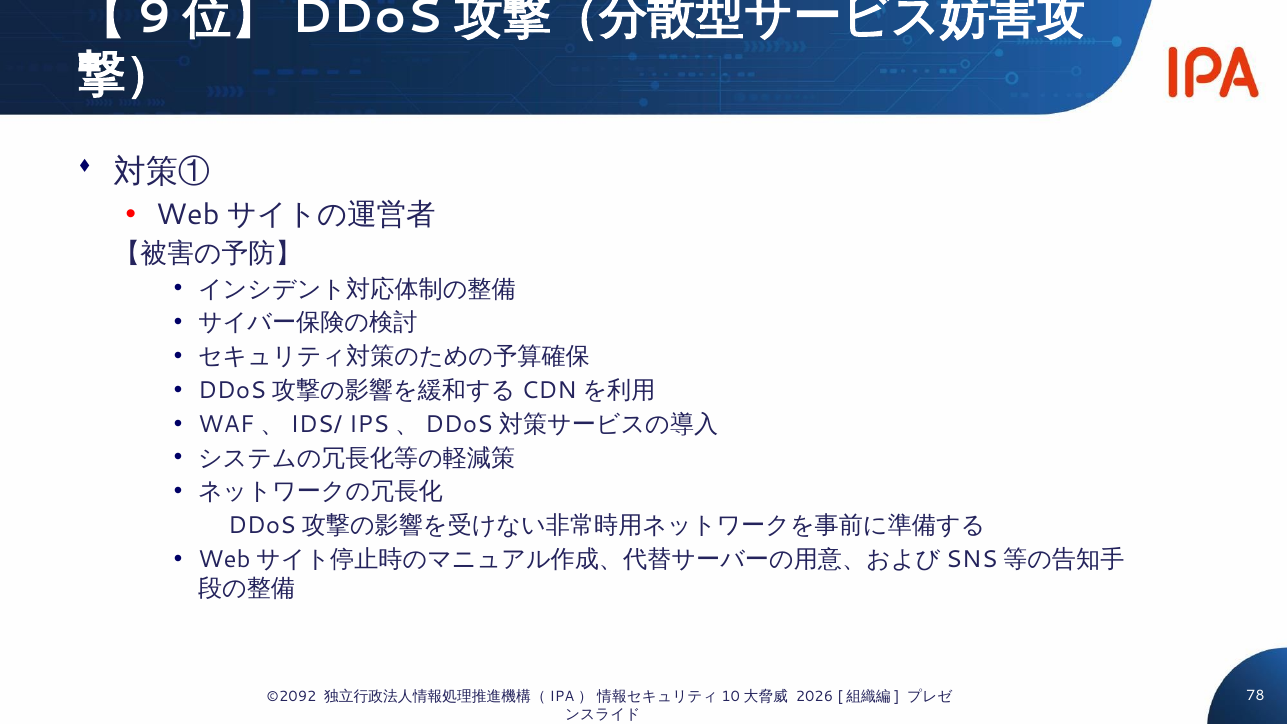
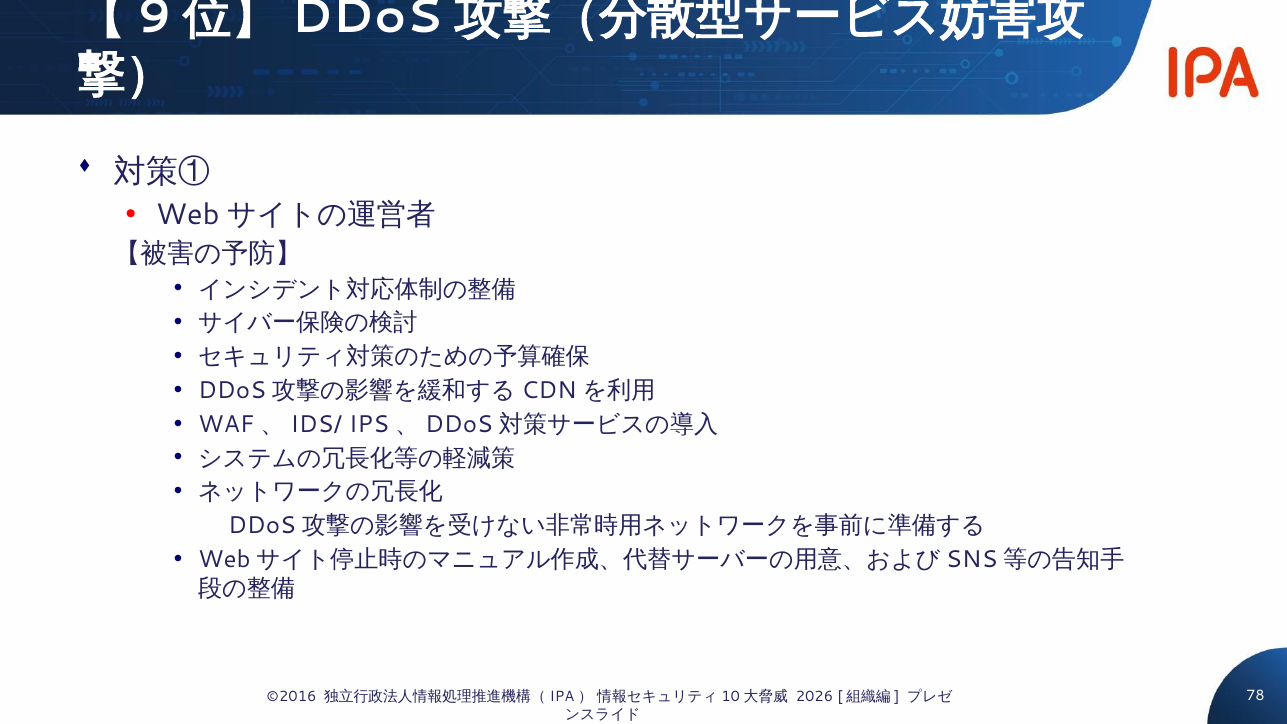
©2092: ©2092 -> ©2016 (291, 696)
